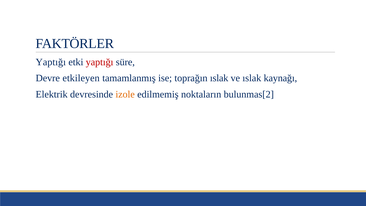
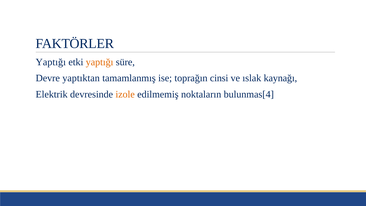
yaptığı colour: red -> orange (100, 62)
etkileyen: etkileyen -> yaptıktan (81, 78)
toprağın ıslak: ıslak -> cinsi (219, 78)
bulunmas[2: bulunmas[2 -> bulunmas[4 (249, 94)
